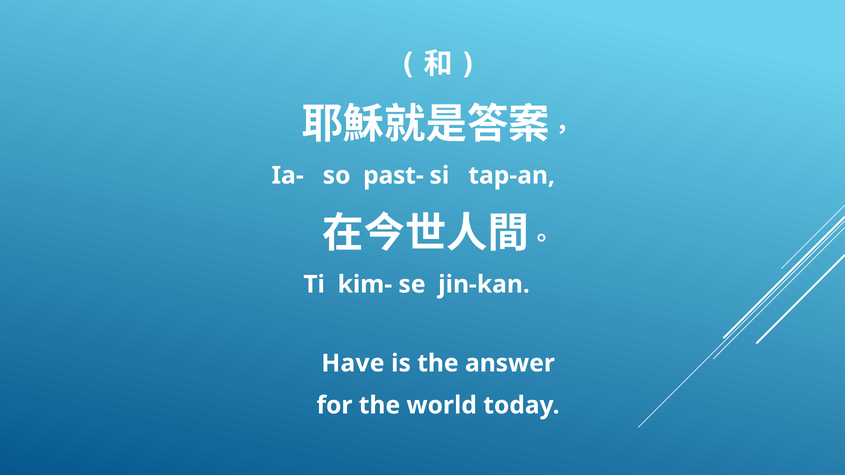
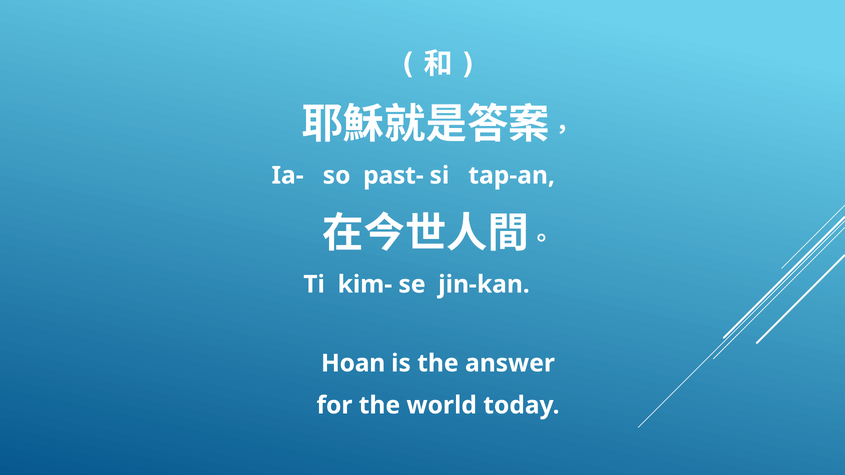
Have: Have -> Hoan (353, 364)
